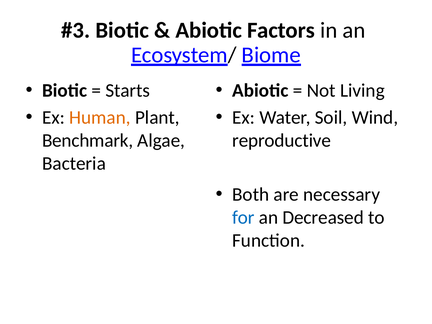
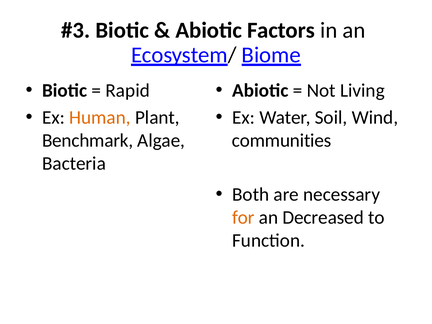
Starts: Starts -> Rapid (128, 91)
reproductive: reproductive -> communities (282, 141)
for colour: blue -> orange (243, 217)
